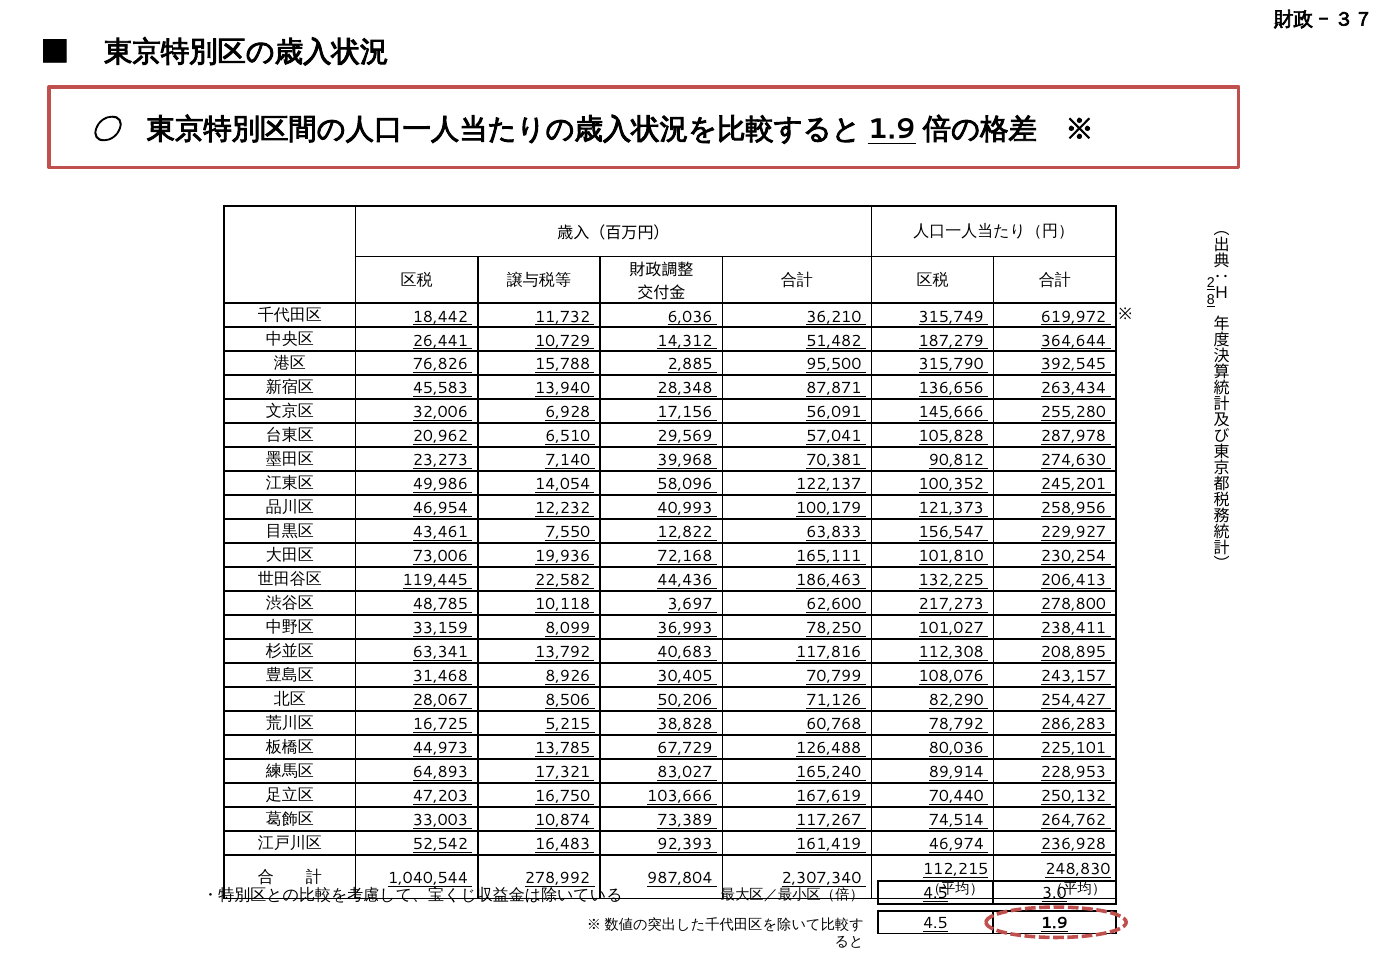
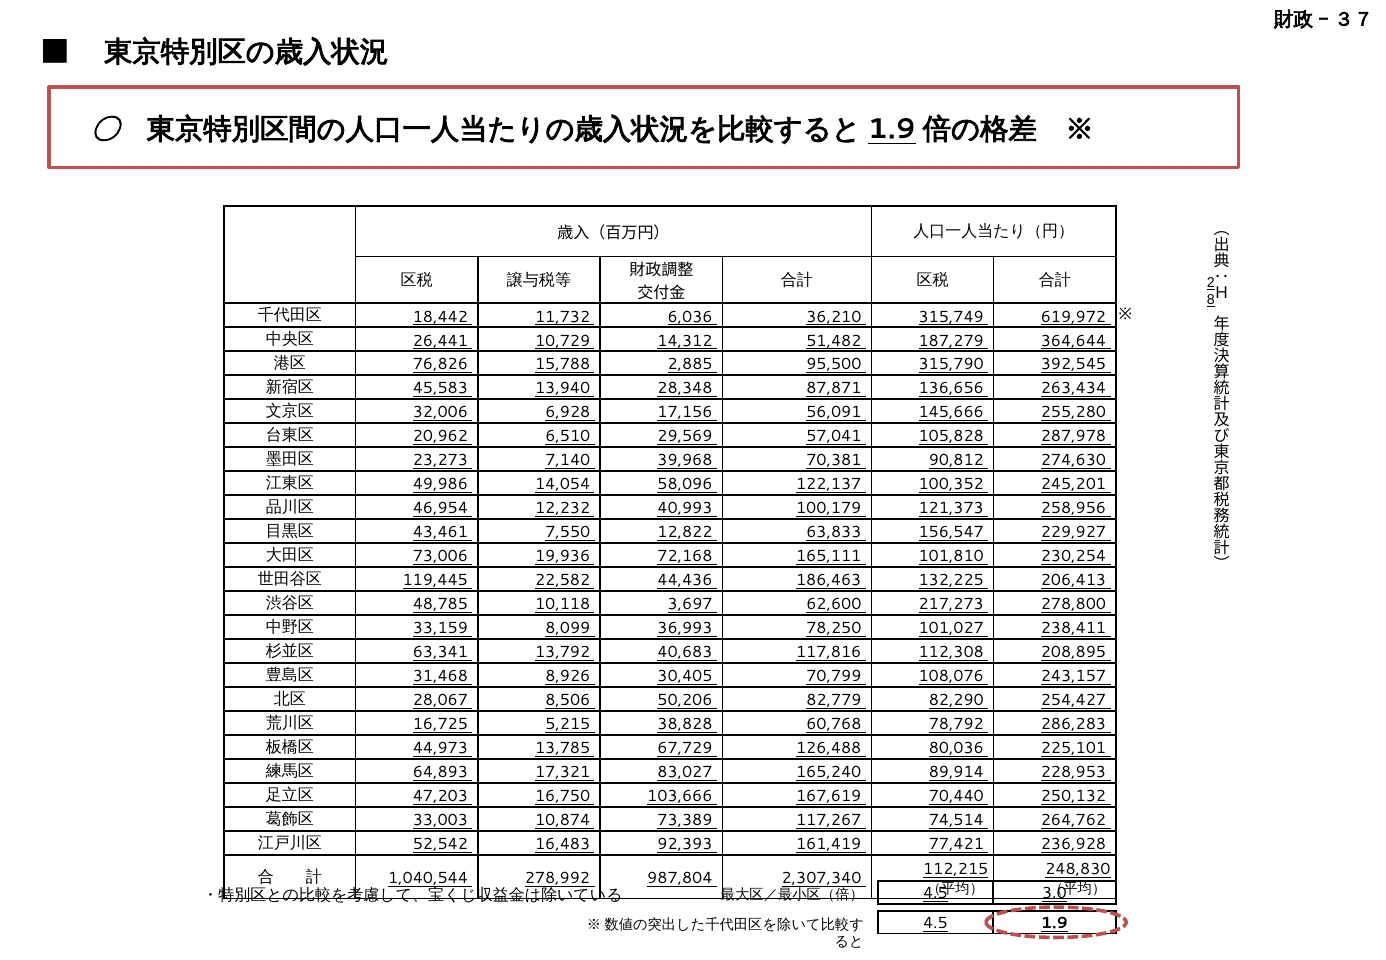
71,126: 71,126 -> 82,779 (834, 700)
46,974: 46,974 -> 77,421 (956, 844)
